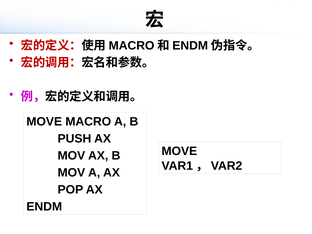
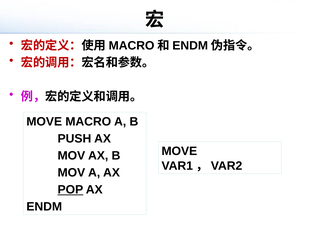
POP underline: none -> present (70, 190)
